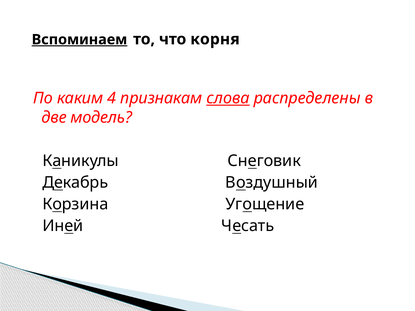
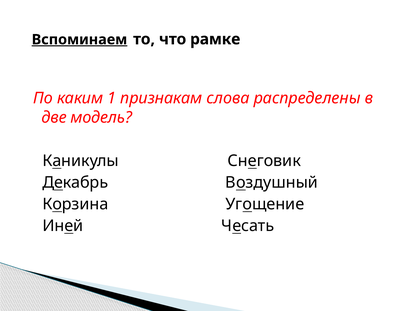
корня: корня -> рамке (215, 39)
4: 4 -> 1 (112, 98)
слова underline: present -> none (228, 98)
